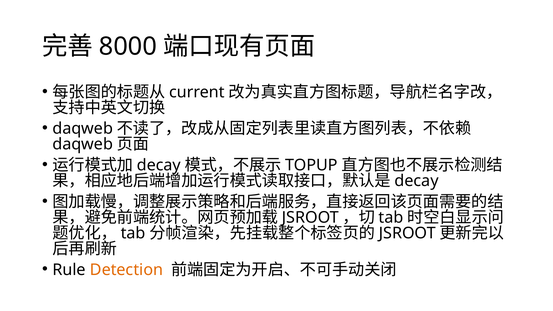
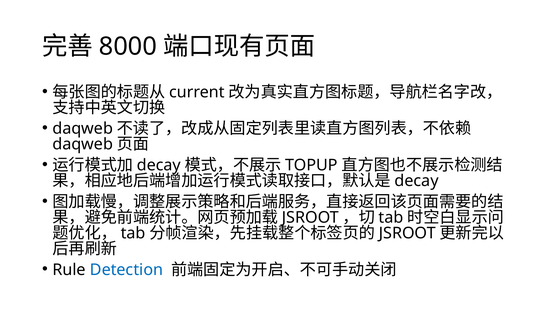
Detection colour: orange -> blue (126, 270)
